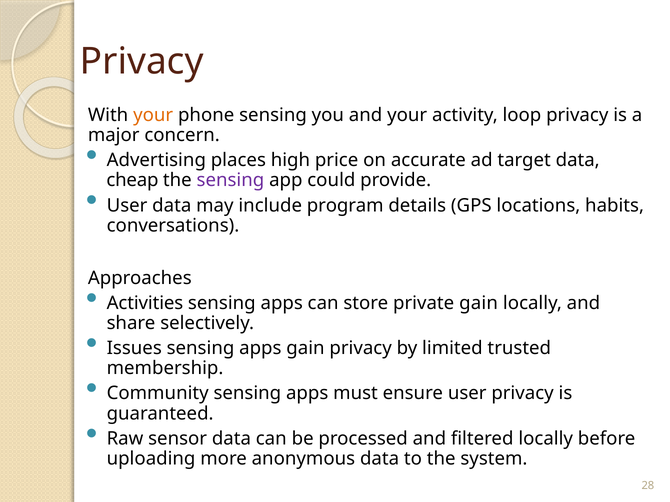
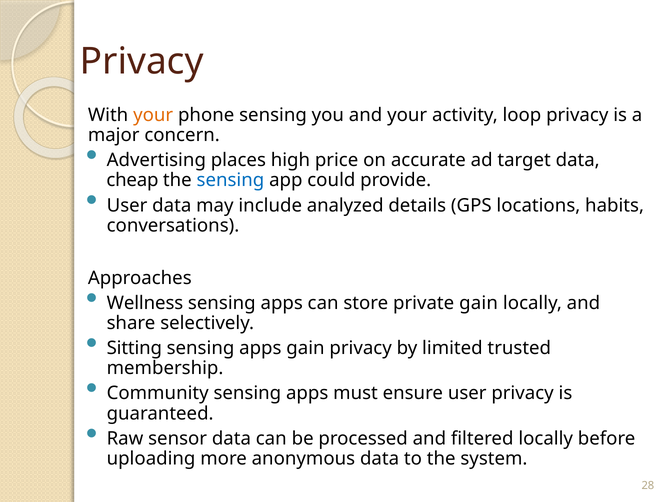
sensing colour: purple -> blue (230, 181)
program: program -> analyzed (345, 206)
Activities: Activities -> Wellness (145, 303)
Issues: Issues -> Sitting (134, 349)
